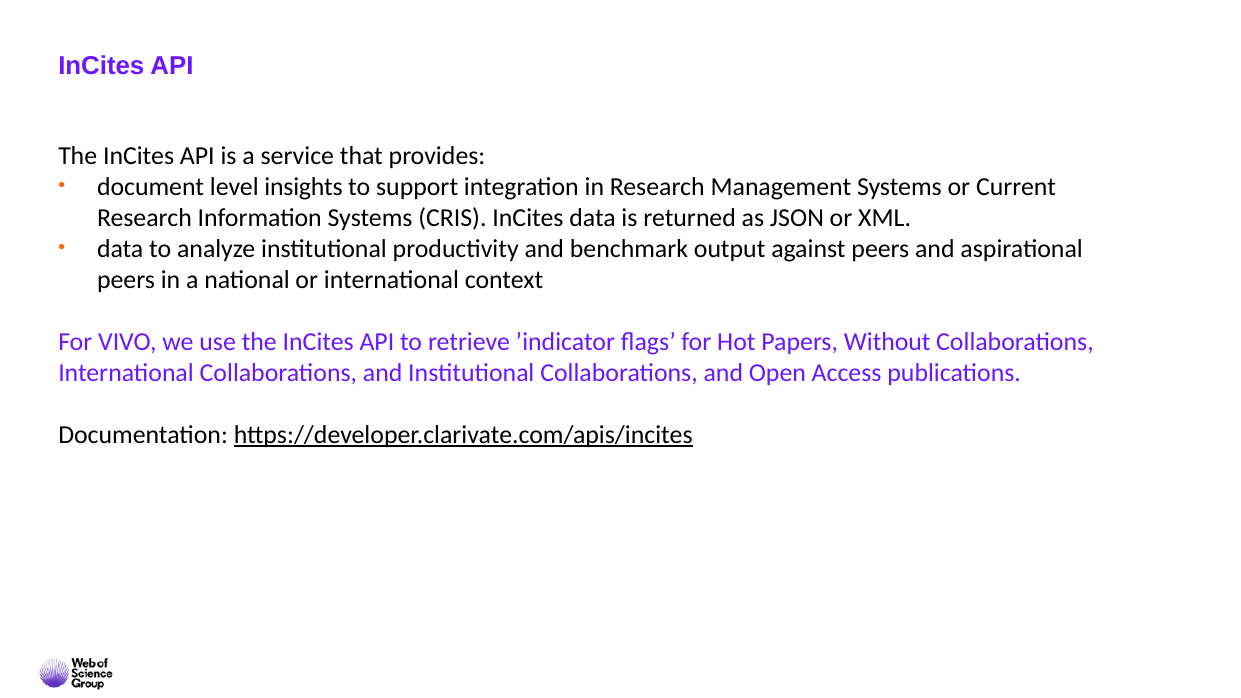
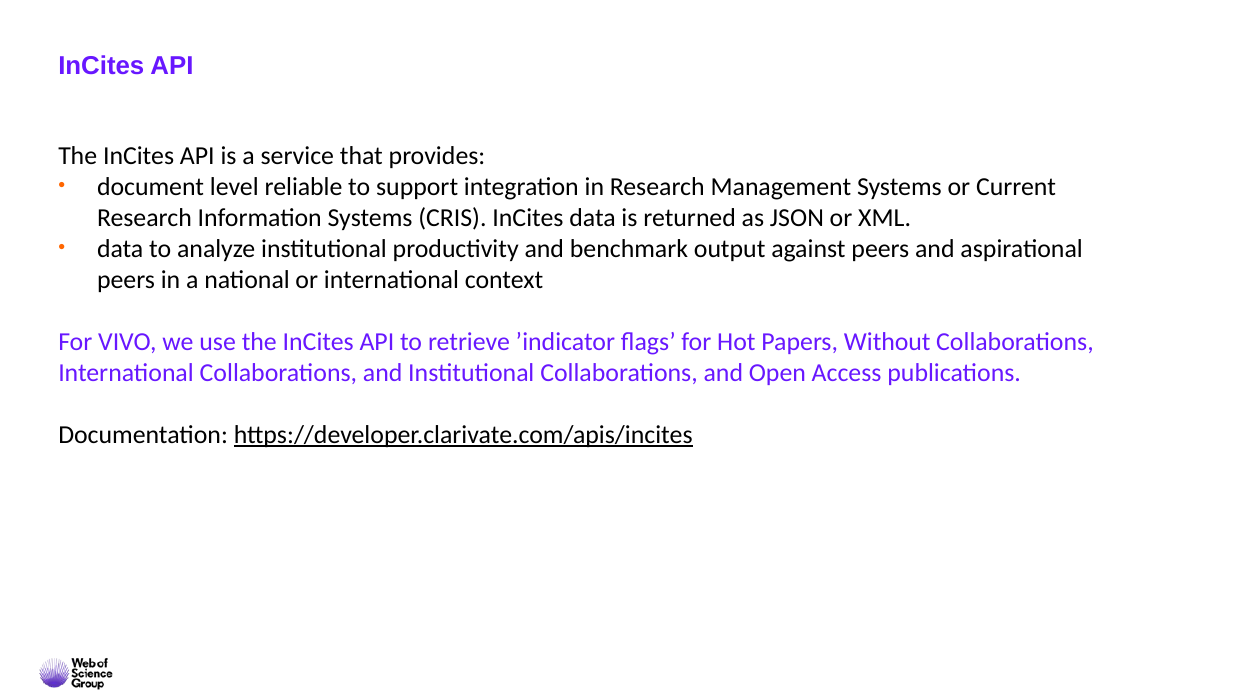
insights: insights -> reliable (303, 187)
